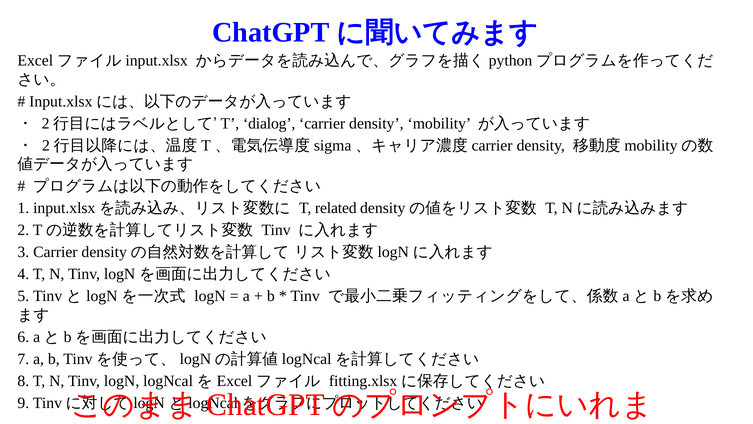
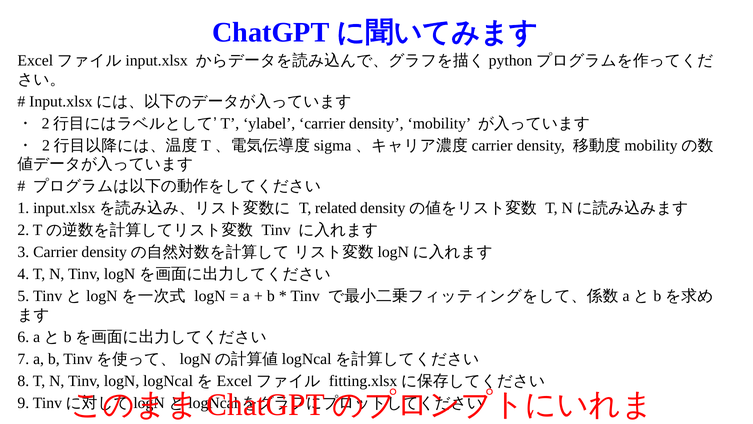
dialog: dialog -> ylabel (269, 123)
